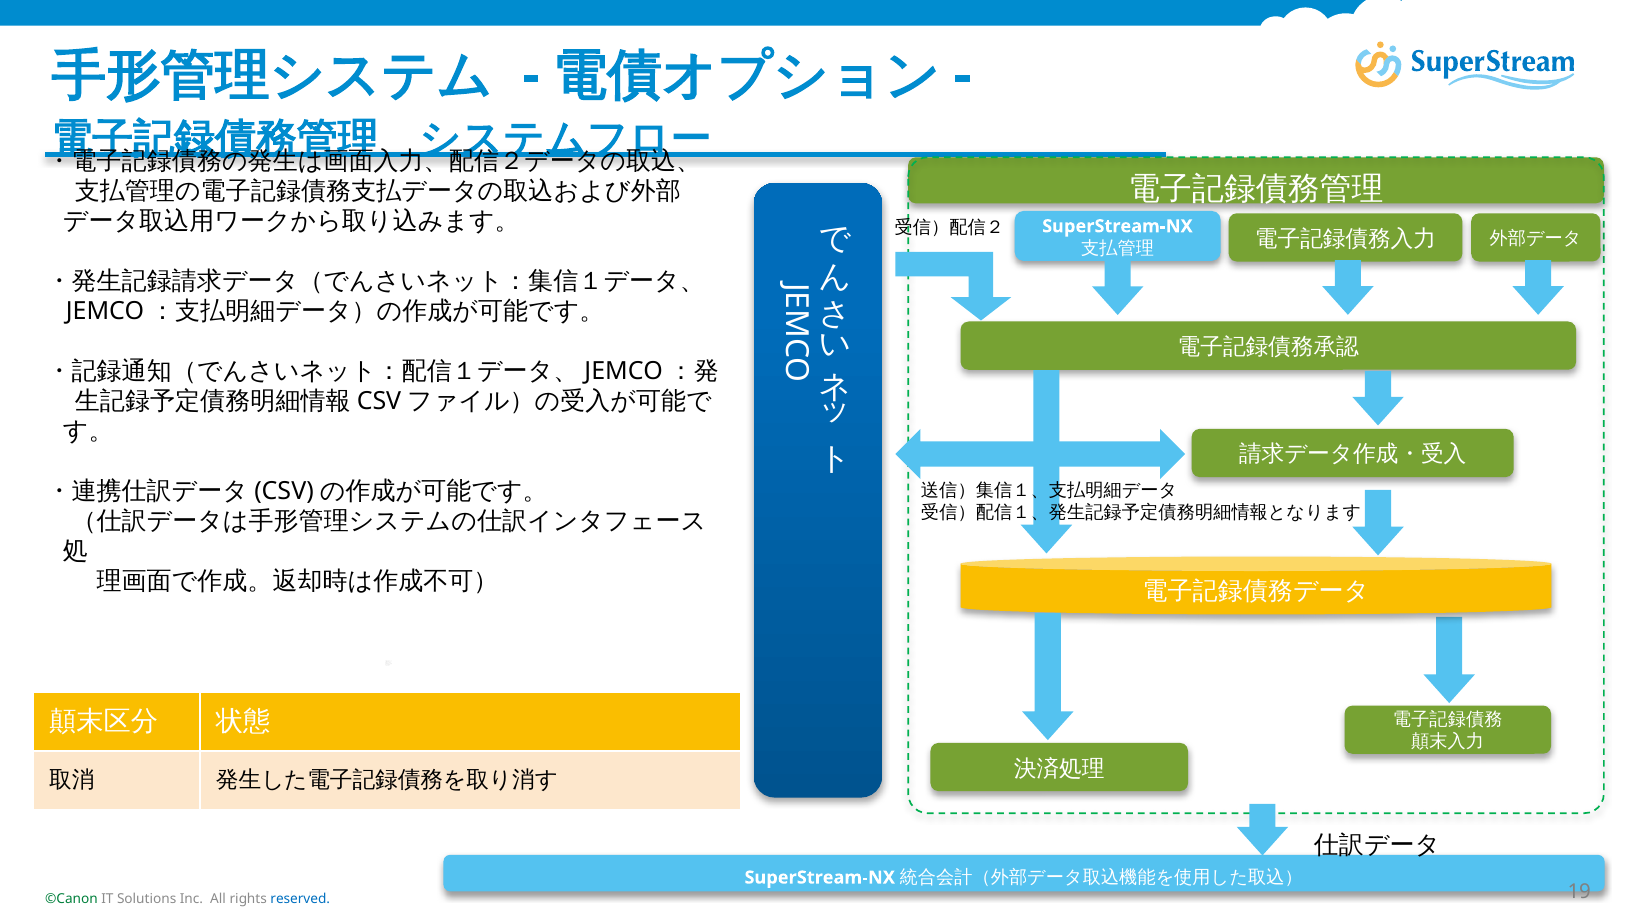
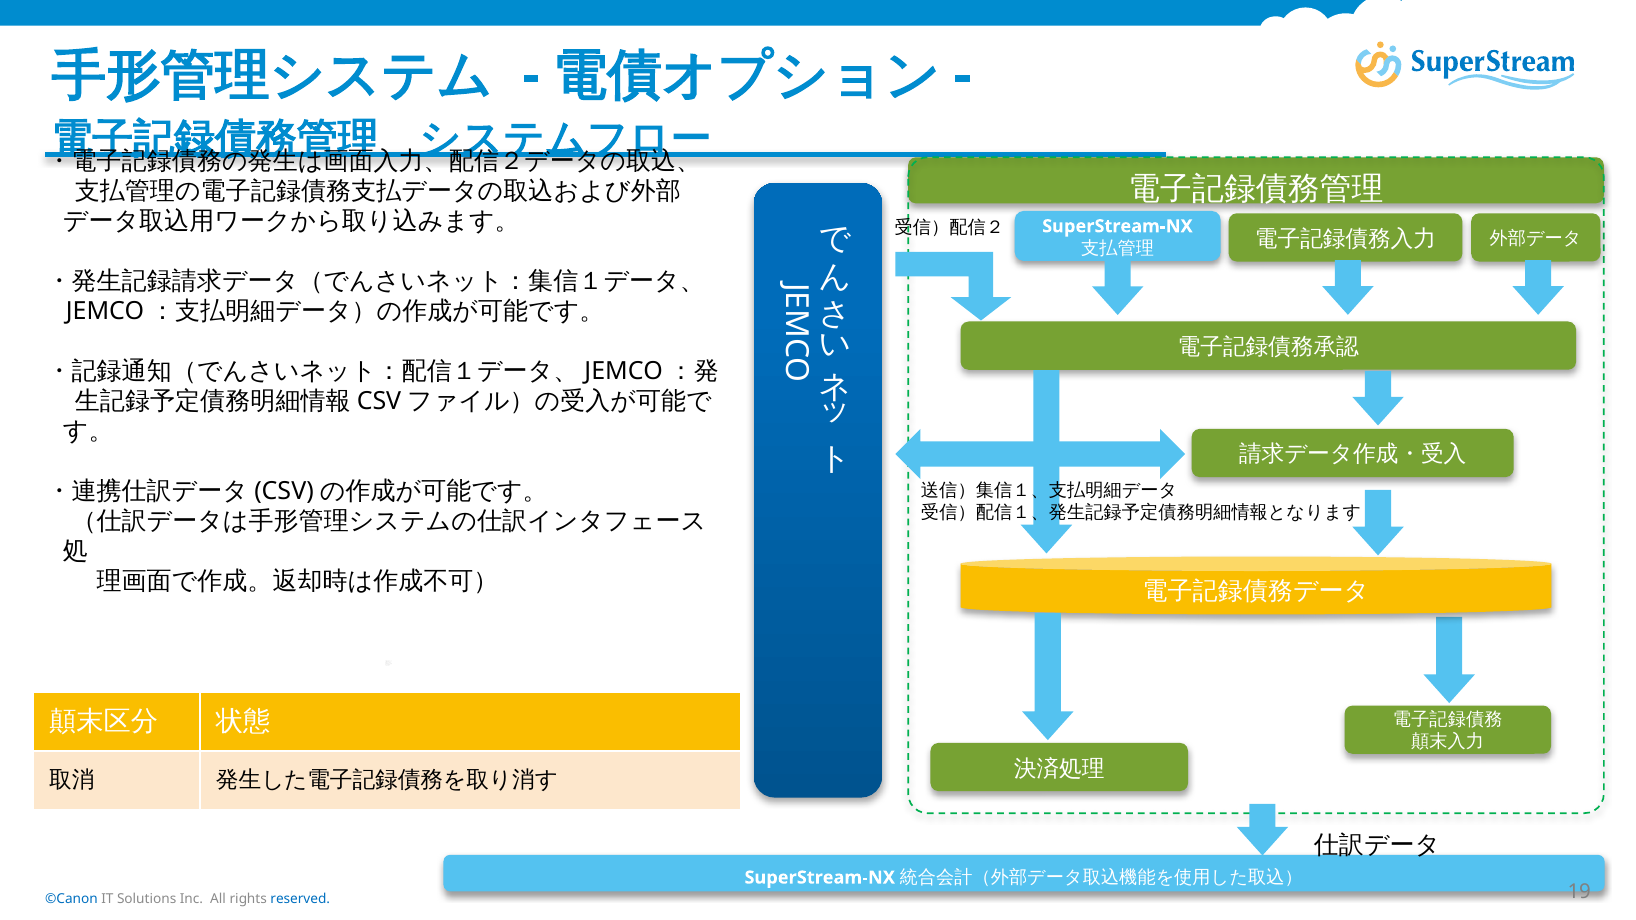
©Canon colour: green -> blue (71, 899)
